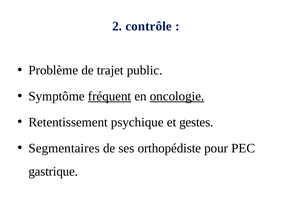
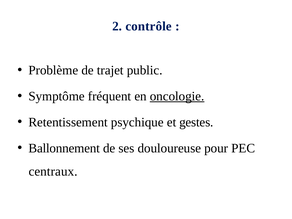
fréquent underline: present -> none (110, 96)
Segmentaires: Segmentaires -> Ballonnement (64, 148)
orthopédiste: orthopédiste -> douloureuse (169, 148)
gastrique: gastrique -> centraux (53, 171)
